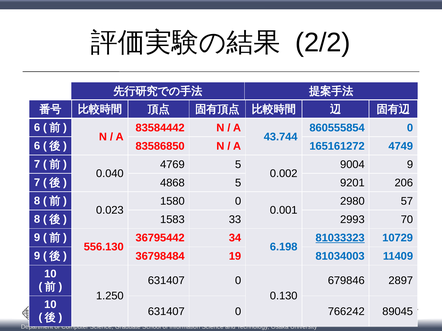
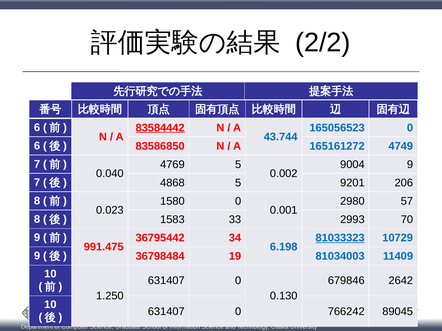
83584442 underline: none -> present (160, 128)
860555854: 860555854 -> 165056523 (337, 128)
556.130: 556.130 -> 991.475 (104, 247)
2897: 2897 -> 2642 (401, 281)
